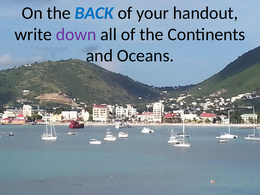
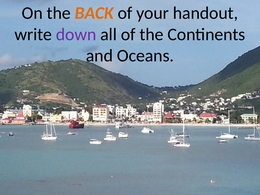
BACK colour: blue -> orange (94, 13)
